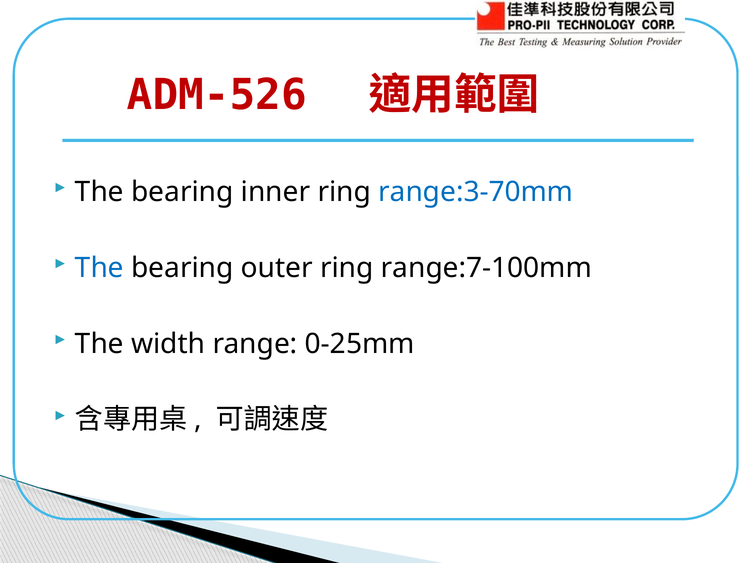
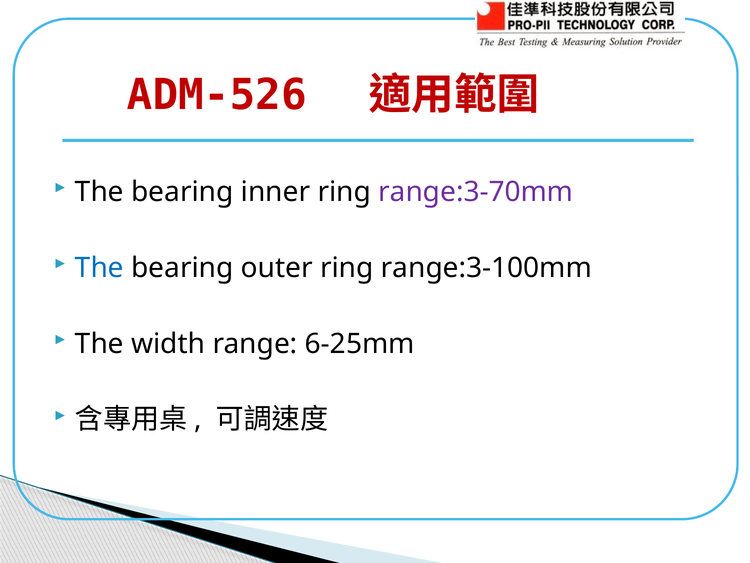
range:3-70mm colour: blue -> purple (476, 192)
range:7-100mm: range:7-100mm -> range:3-100mm (486, 268)
0-25mm: 0-25mm -> 6-25mm (360, 343)
